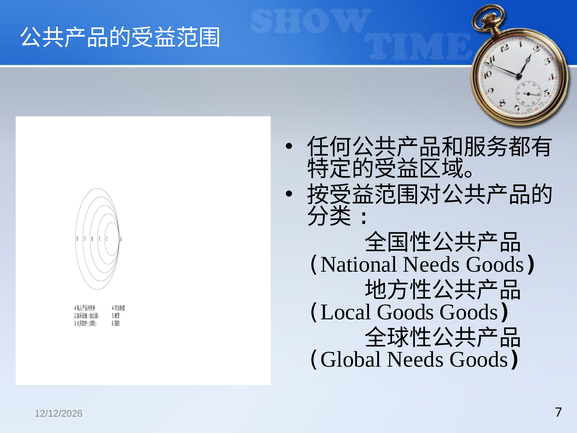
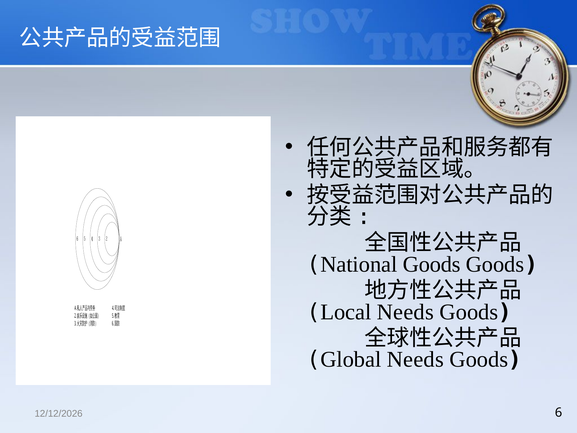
Needs: Needs -> Goods (432, 264)
Goods: Goods -> Needs (405, 312)
7: 7 -> 6 (559, 412)
